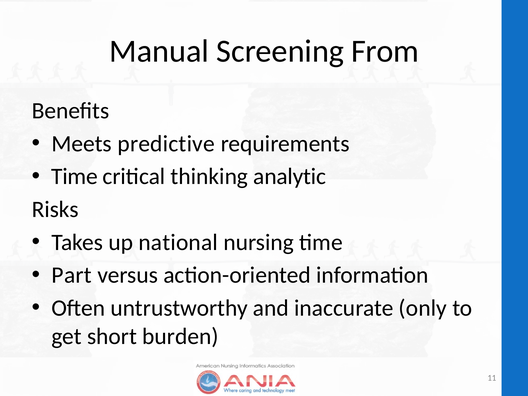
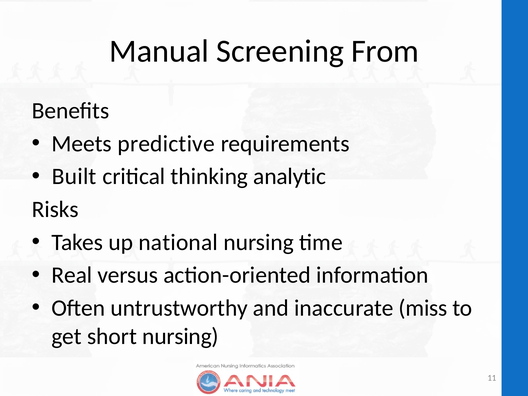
Time: Time -> Built (74, 177)
Part: Part -> Real (72, 275)
only: only -> miss (423, 308)
short burden: burden -> nursing (180, 336)
